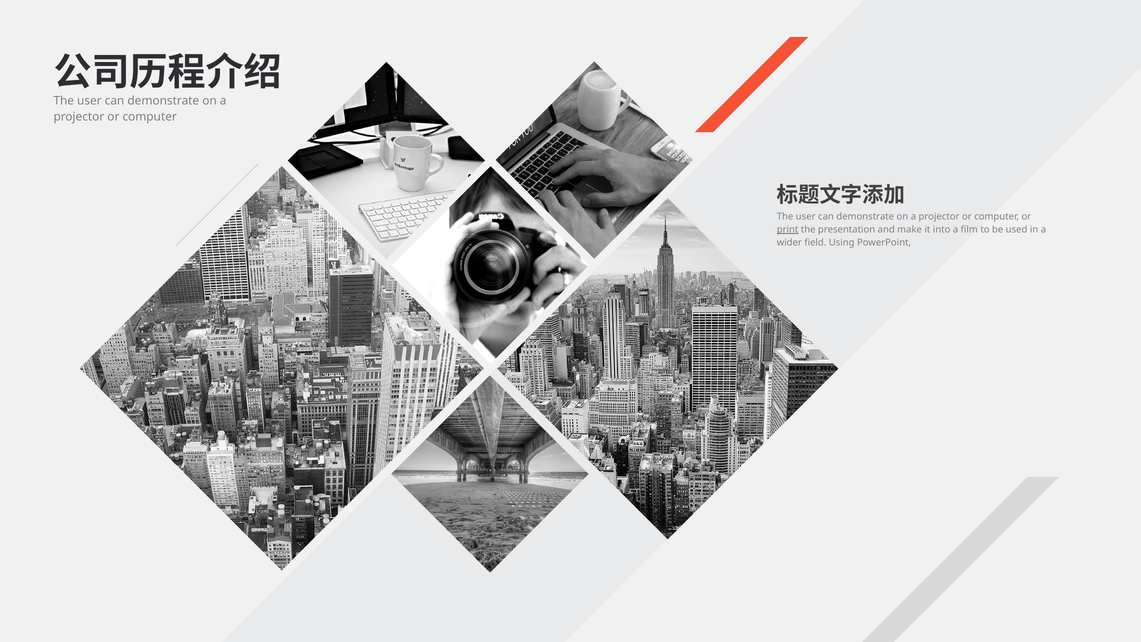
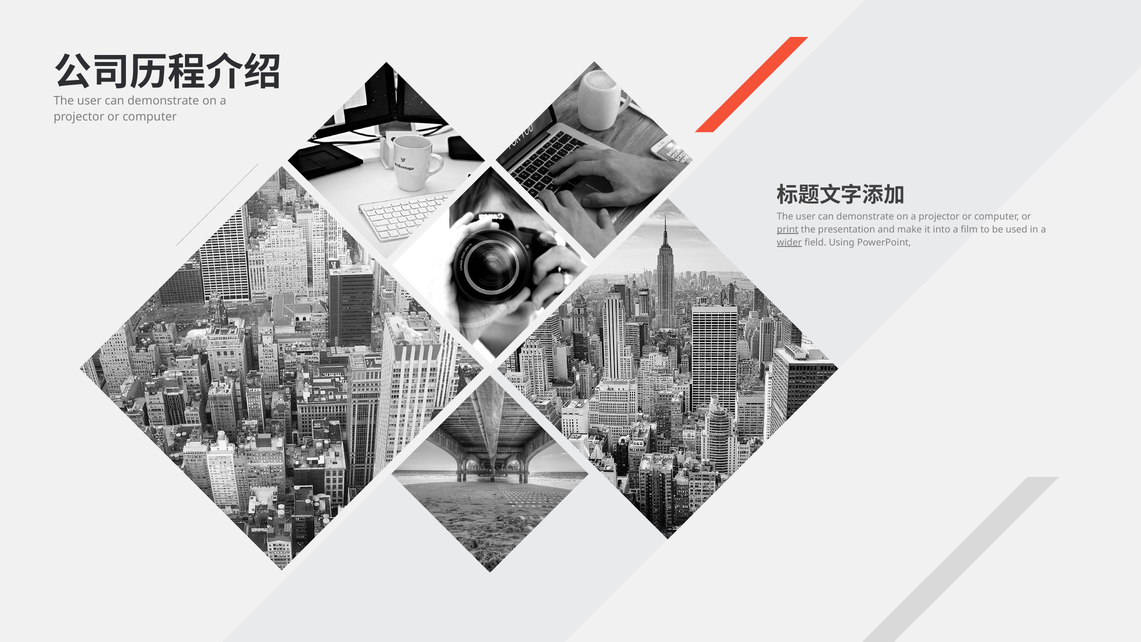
wider underline: none -> present (789, 242)
